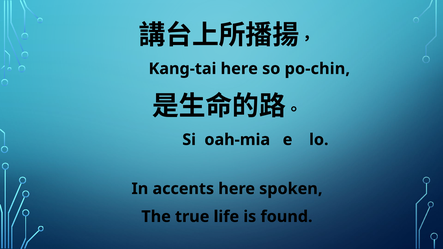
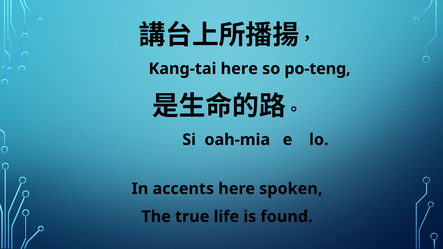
po-chin: po-chin -> po-teng (317, 69)
